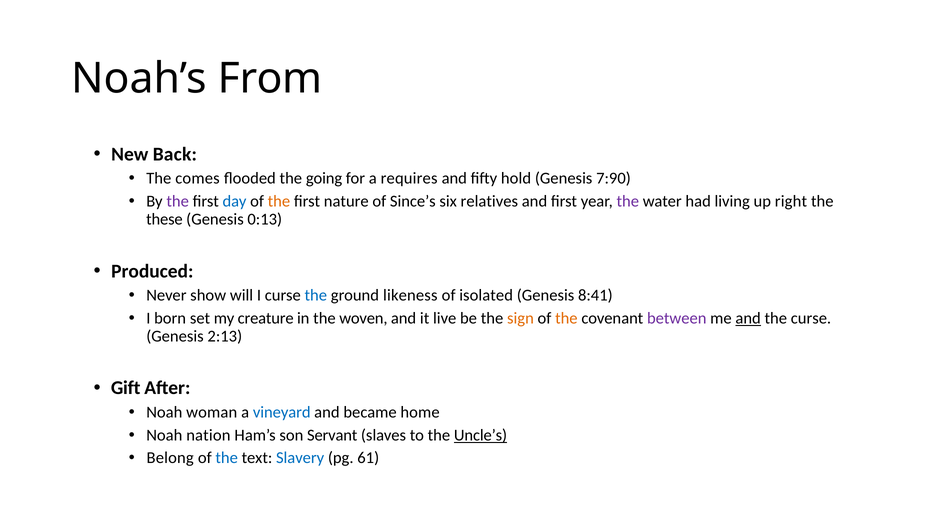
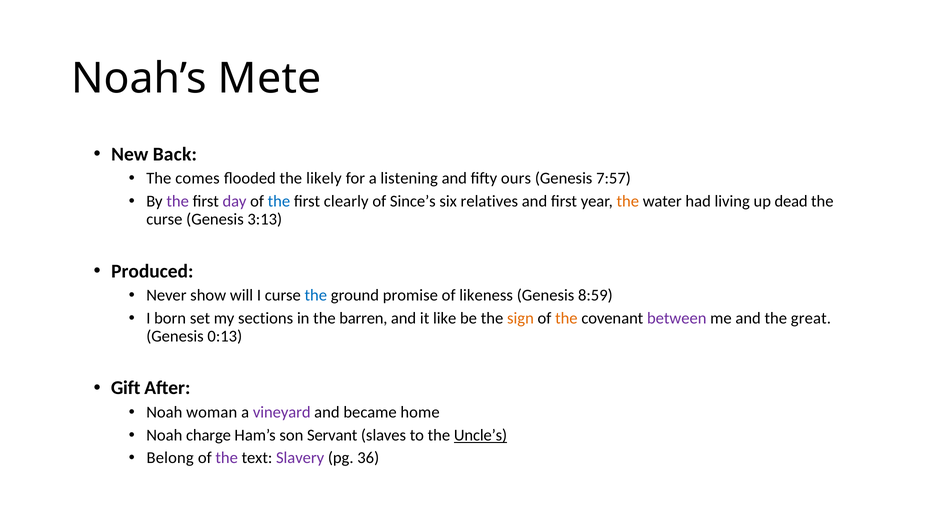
From: From -> Mete (270, 79)
going: going -> likely (324, 178)
requires: requires -> listening (409, 178)
hold: hold -> ours (516, 178)
7:90: 7:90 -> 7:57 (613, 178)
day colour: blue -> purple (235, 201)
the colour: orange -> blue (279, 201)
nature: nature -> clearly (346, 201)
the colour: purple -> orange (628, 201)
right: right -> dead (791, 201)
these: these -> curse (164, 219)
0:13: 0:13 -> 3:13 (265, 219)
likeness: likeness -> promise (410, 295)
isolated: isolated -> likeness (486, 295)
8:41: 8:41 -> 8:59 (595, 295)
creature: creature -> sections (266, 318)
woven: woven -> barren (363, 318)
live: live -> like (445, 318)
and underline: present -> none (748, 318)
the curse: curse -> great (811, 318)
2:13: 2:13 -> 0:13 (225, 336)
vineyard colour: blue -> purple (282, 412)
nation: nation -> charge (209, 435)
the colour: blue -> purple (227, 458)
Slavery colour: blue -> purple (300, 458)
61: 61 -> 36 (368, 458)
